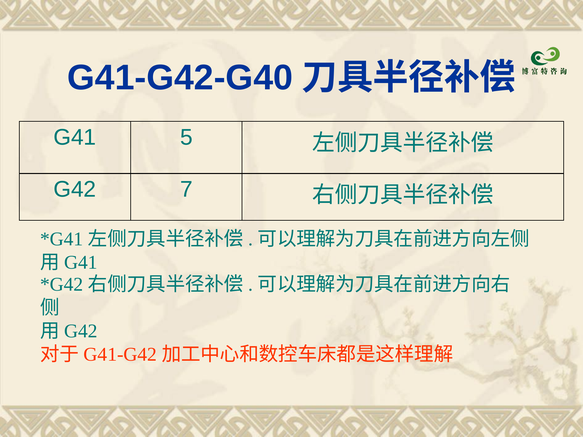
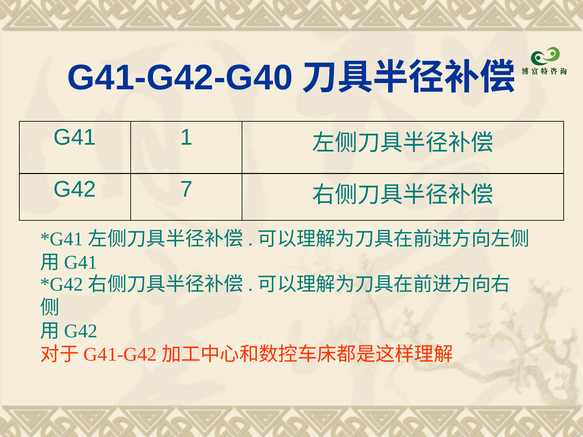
5: 5 -> 1 (186, 137)
